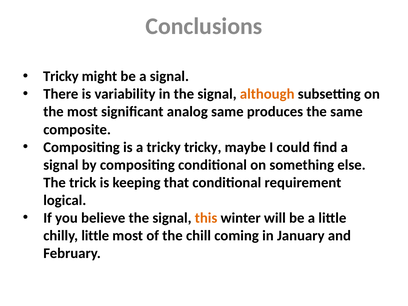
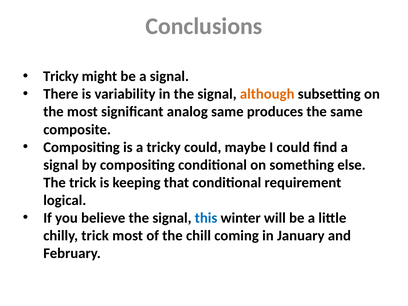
tricky tricky: tricky -> could (203, 147)
this colour: orange -> blue (206, 218)
chilly little: little -> trick (95, 235)
